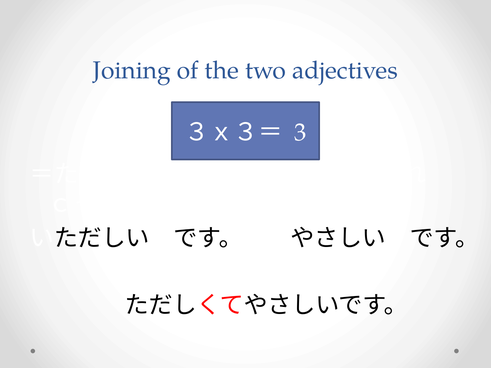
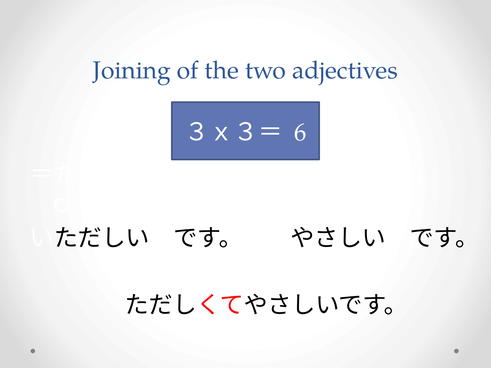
3: 3 -> 6 (300, 133)
